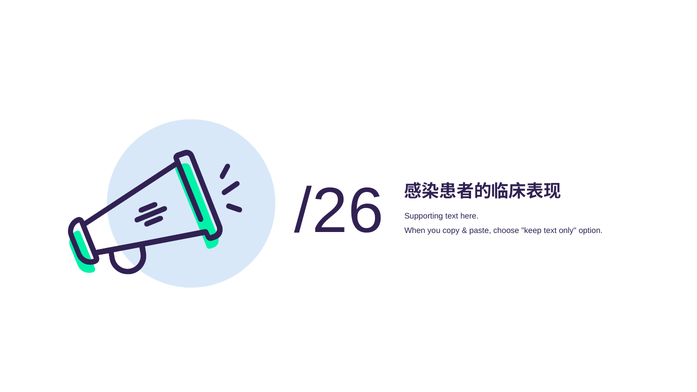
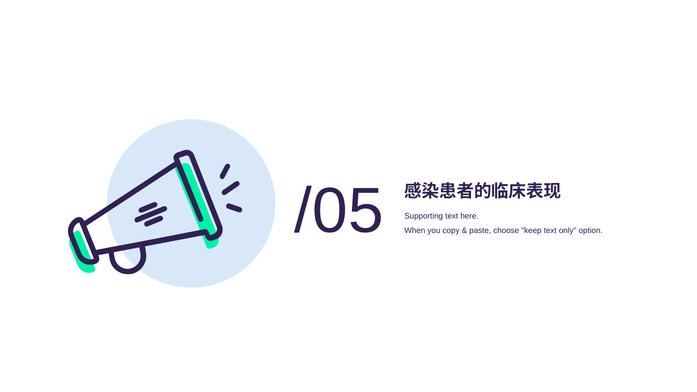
/26: /26 -> /05 (339, 211)
